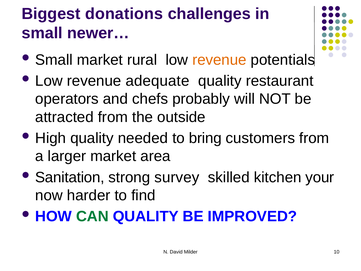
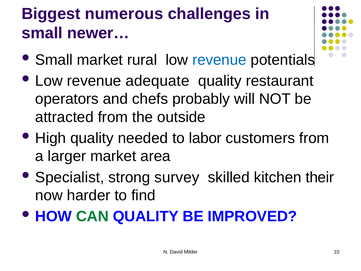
donations: donations -> numerous (124, 14)
revenue colour: orange -> blue (219, 60)
bring: bring -> labor (205, 138)
Sanitation: Sanitation -> Specialist (70, 177)
your: your -> their (320, 177)
